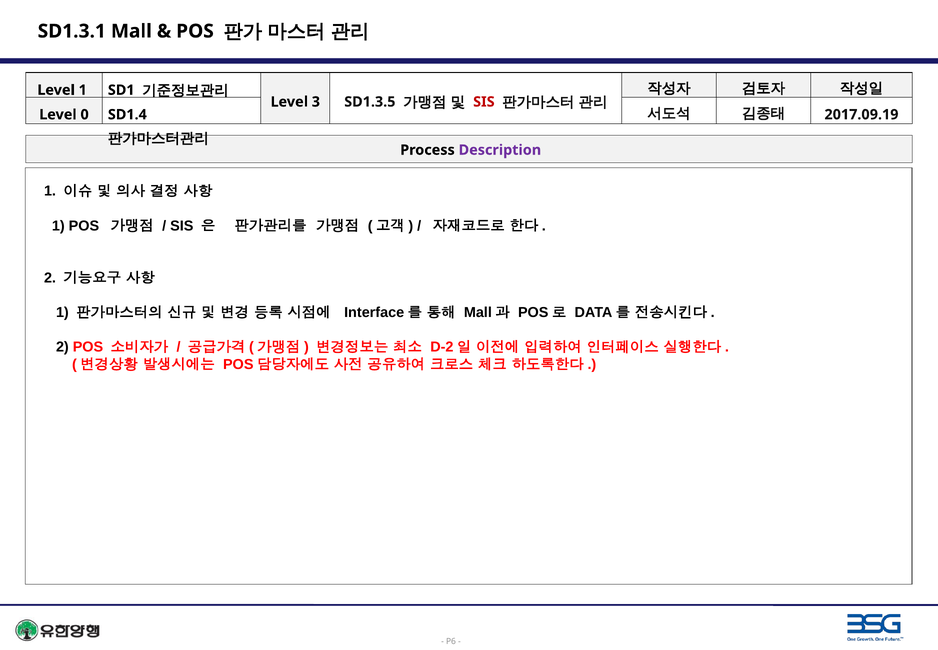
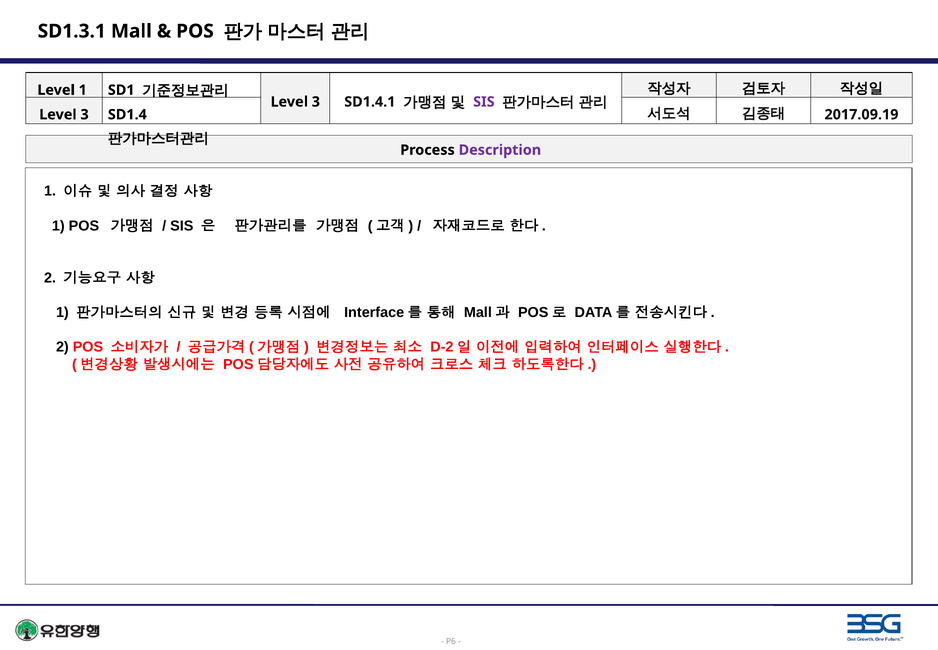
SD1.3.5: SD1.3.5 -> SD1.4.1 (370, 102)
SIS colour: red -> purple (484, 102)
0: 0 -> 3 (85, 115)
